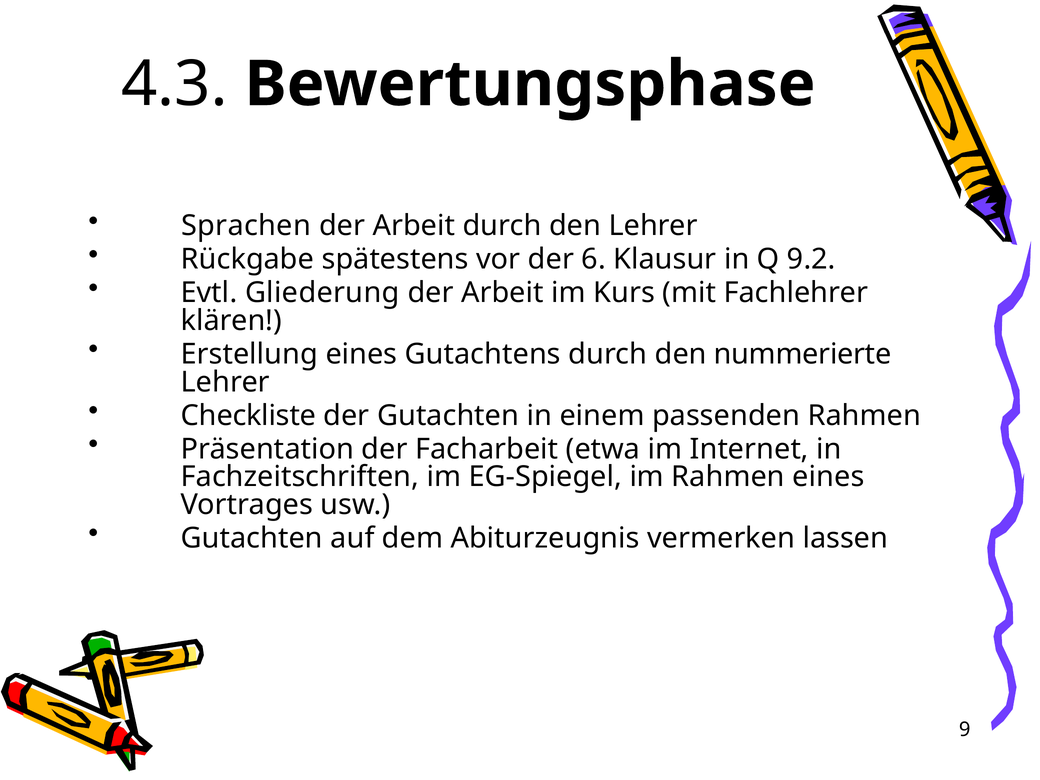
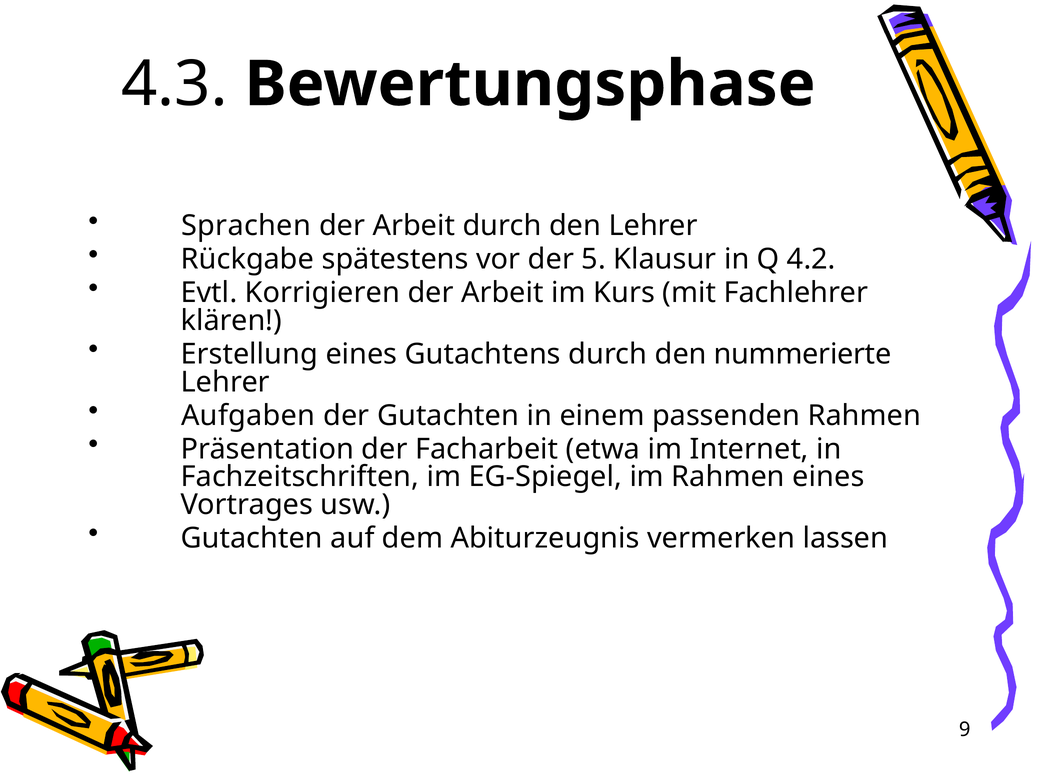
6: 6 -> 5 (594, 259)
9.2: 9.2 -> 4.2 (811, 259)
Gliederung: Gliederung -> Korrigieren (322, 293)
Checkliste: Checkliste -> Aufgaben (248, 416)
